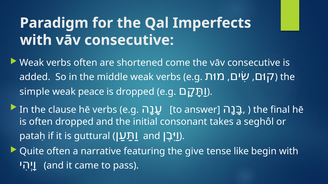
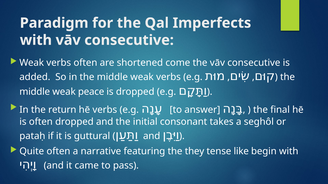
simple: simple -> middle (35, 92)
clause: clause -> return (62, 110)
give: give -> they (195, 152)
